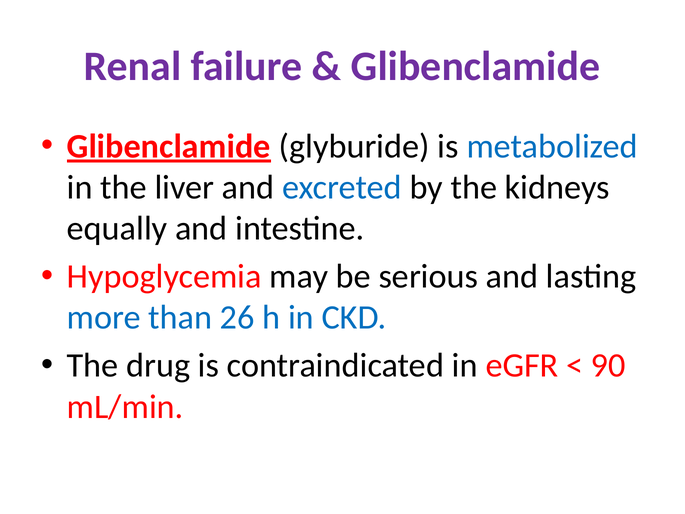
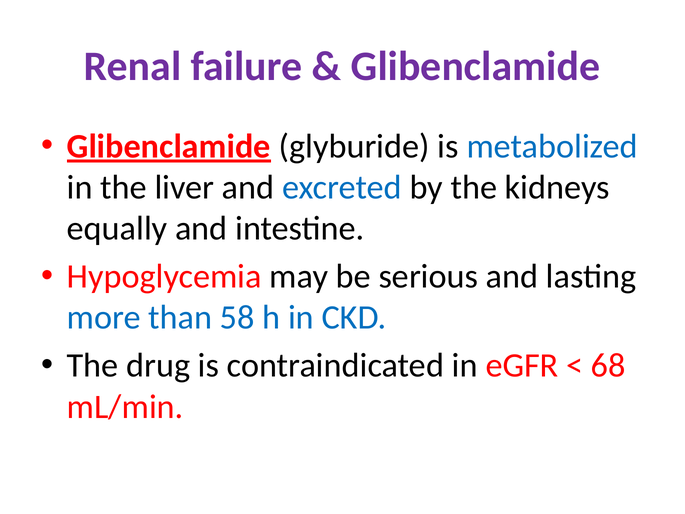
26: 26 -> 58 (237, 317)
90: 90 -> 68 (608, 365)
